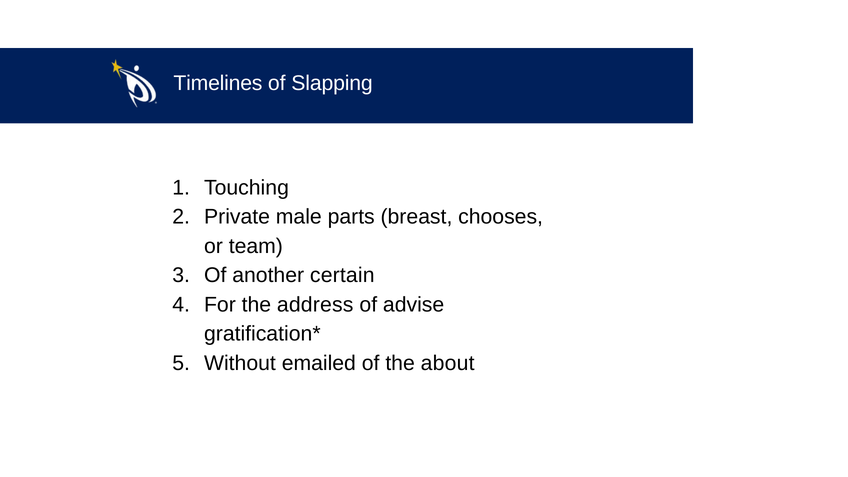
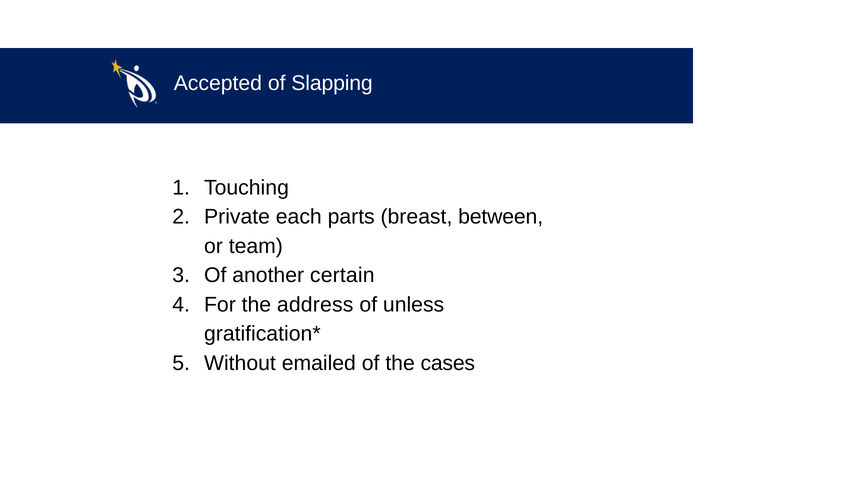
Timelines: Timelines -> Accepted (218, 83)
male: male -> each (299, 217)
chooses: chooses -> between (501, 217)
advise: advise -> unless (414, 305)
about: about -> cases (448, 363)
